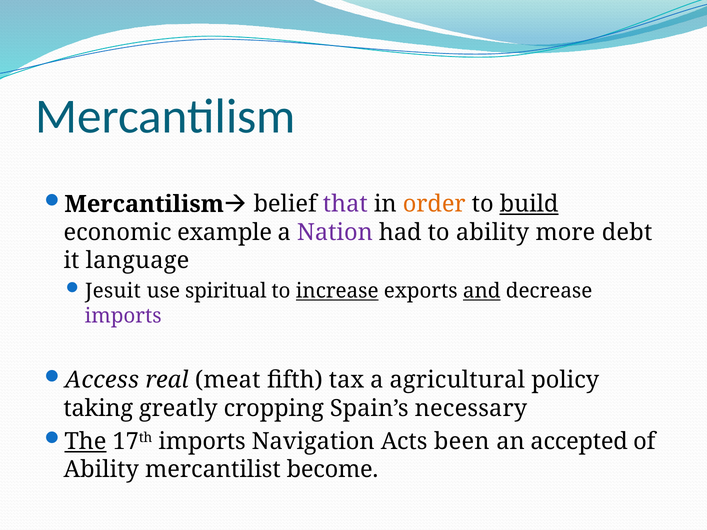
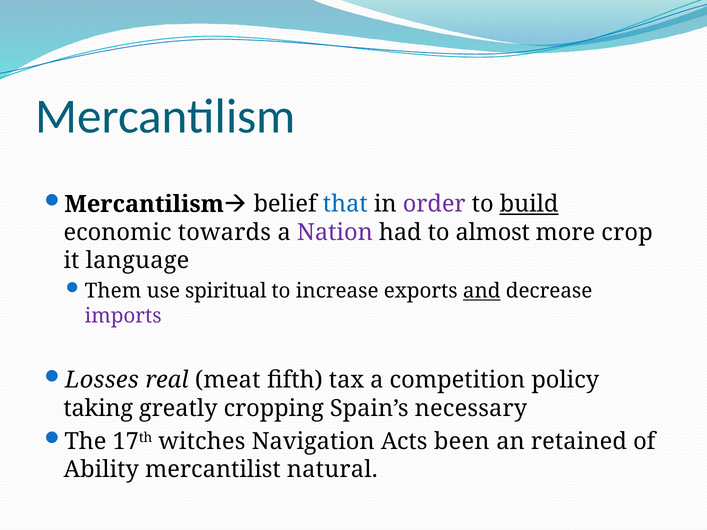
that colour: purple -> blue (345, 204)
order colour: orange -> purple (434, 204)
example: example -> towards (224, 233)
to ability: ability -> almost (493, 233)
debt: debt -> crop (627, 233)
Jesuit: Jesuit -> Them (113, 291)
increase underline: present -> none (337, 291)
Access: Access -> Losses (102, 380)
agricultural: agricultural -> competition (457, 380)
The underline: present -> none (85, 442)
17th imports: imports -> witches (202, 442)
accepted: accepted -> retained (579, 442)
become: become -> natural (332, 470)
